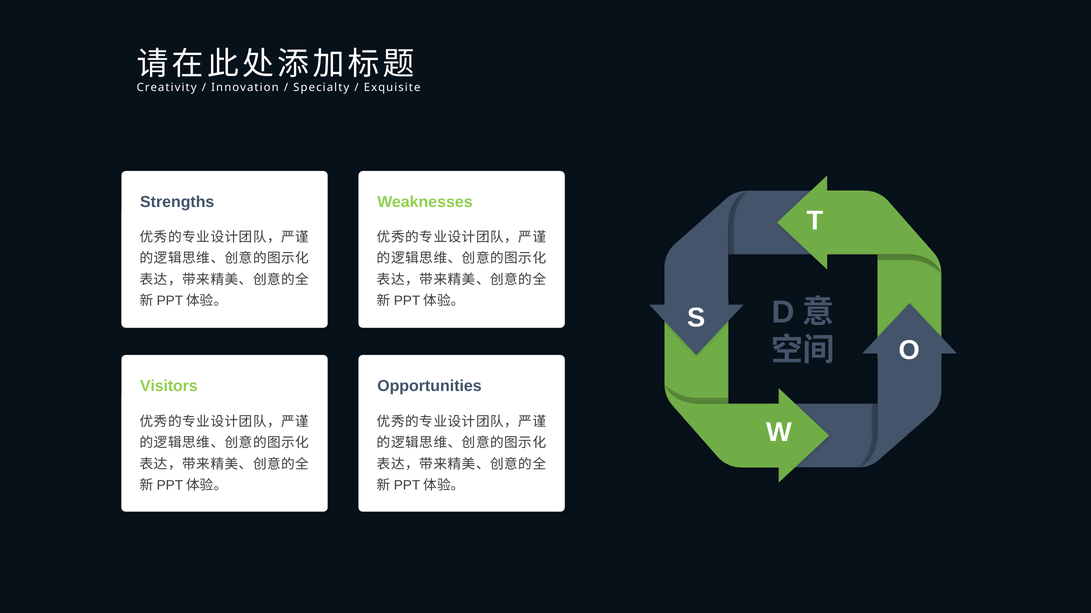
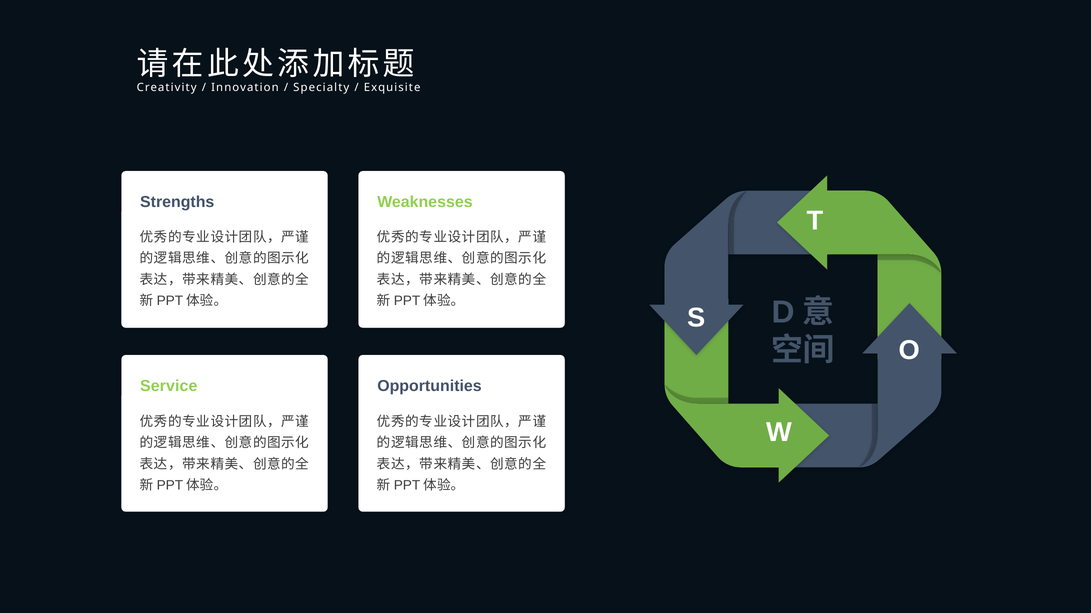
Visitors: Visitors -> Service (169, 386)
